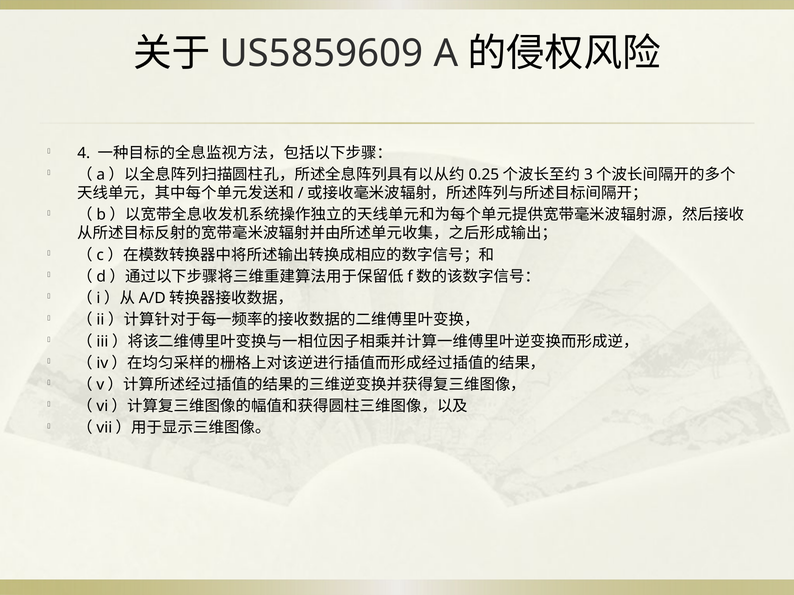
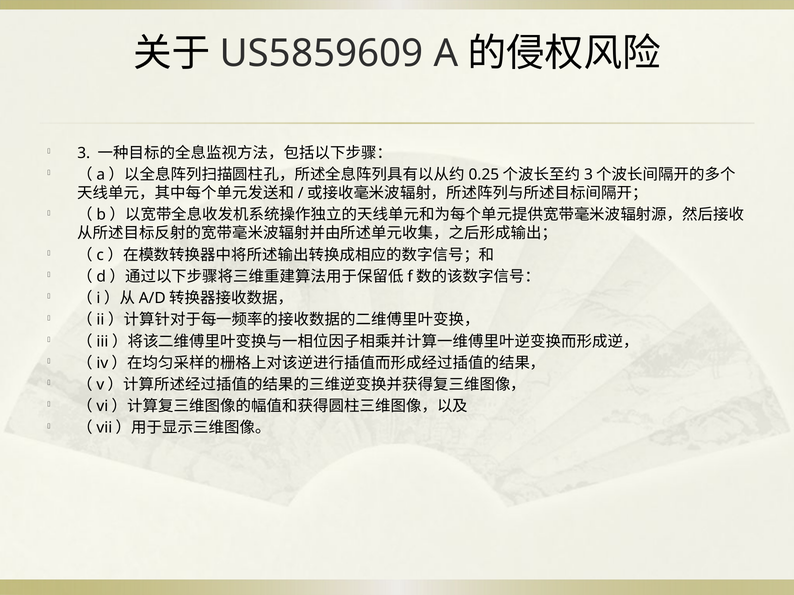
4: 4 -> 3 (84, 153)
